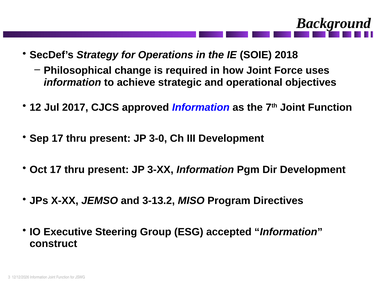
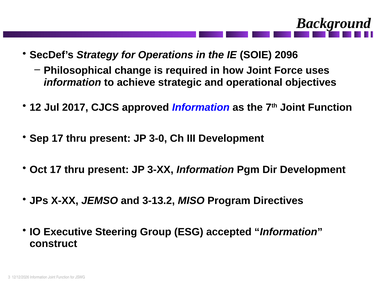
2018: 2018 -> 2096 (286, 55)
